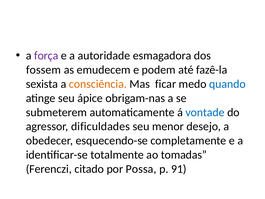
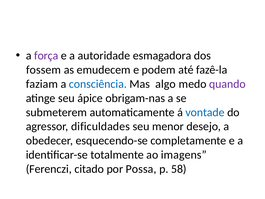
sexista: sexista -> faziam (42, 84)
consciência colour: orange -> blue (98, 84)
ficar: ficar -> algo (166, 84)
quando colour: blue -> purple (227, 84)
tomadas: tomadas -> imagens (184, 155)
91: 91 -> 58 (179, 169)
